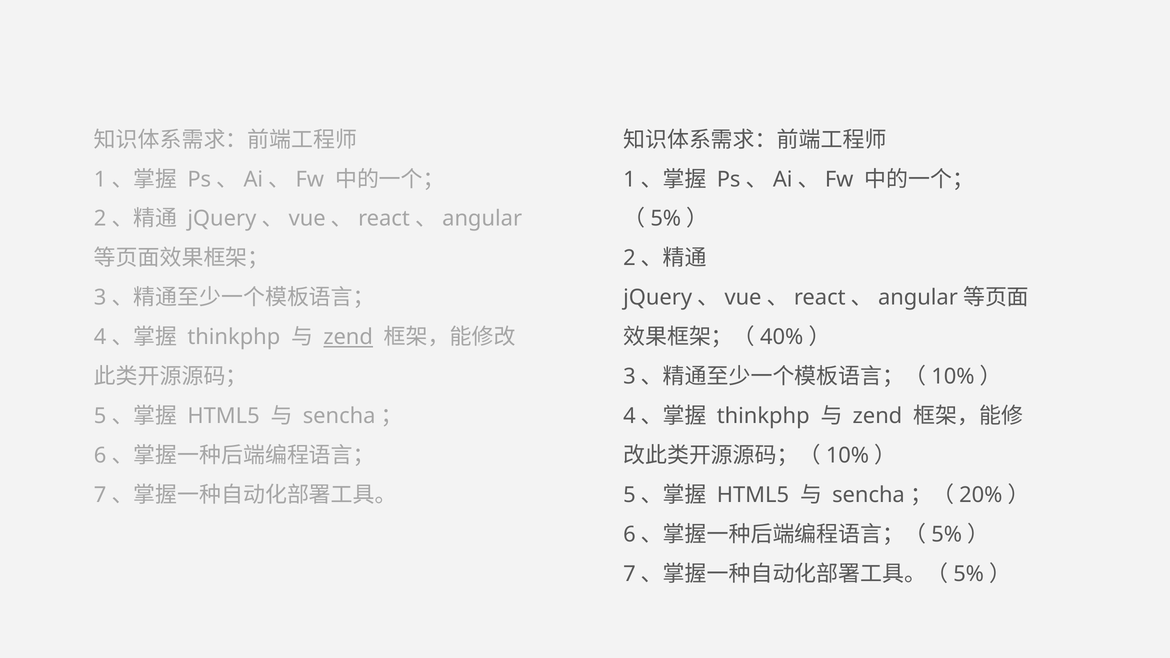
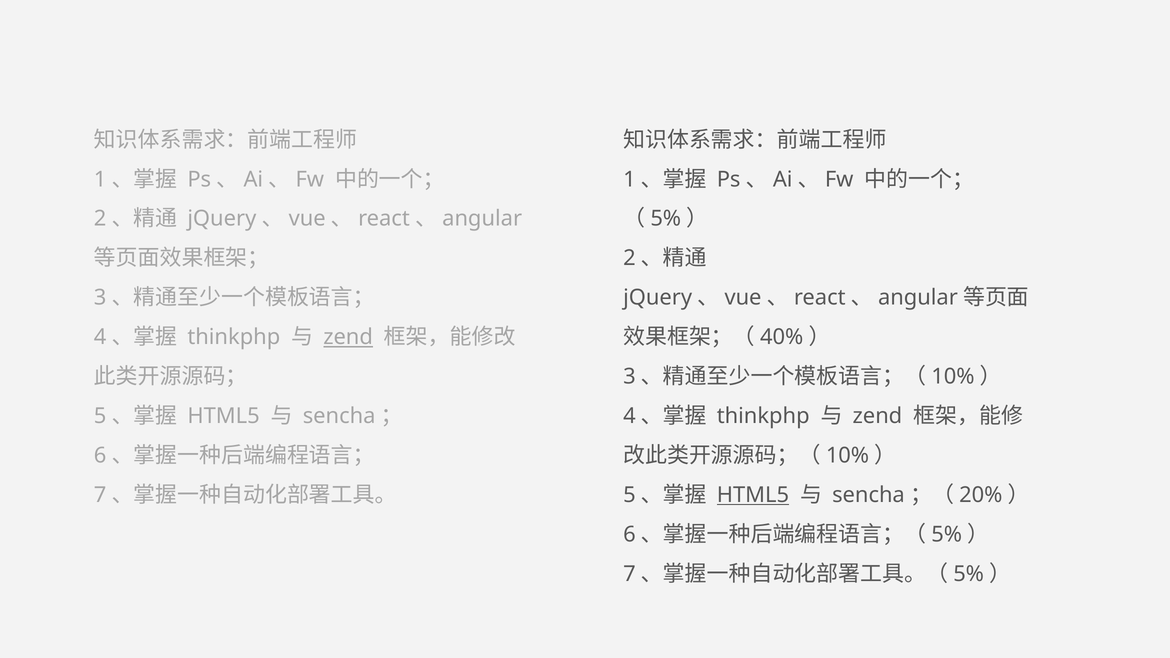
HTML5 underline: none -> present (753, 495)
